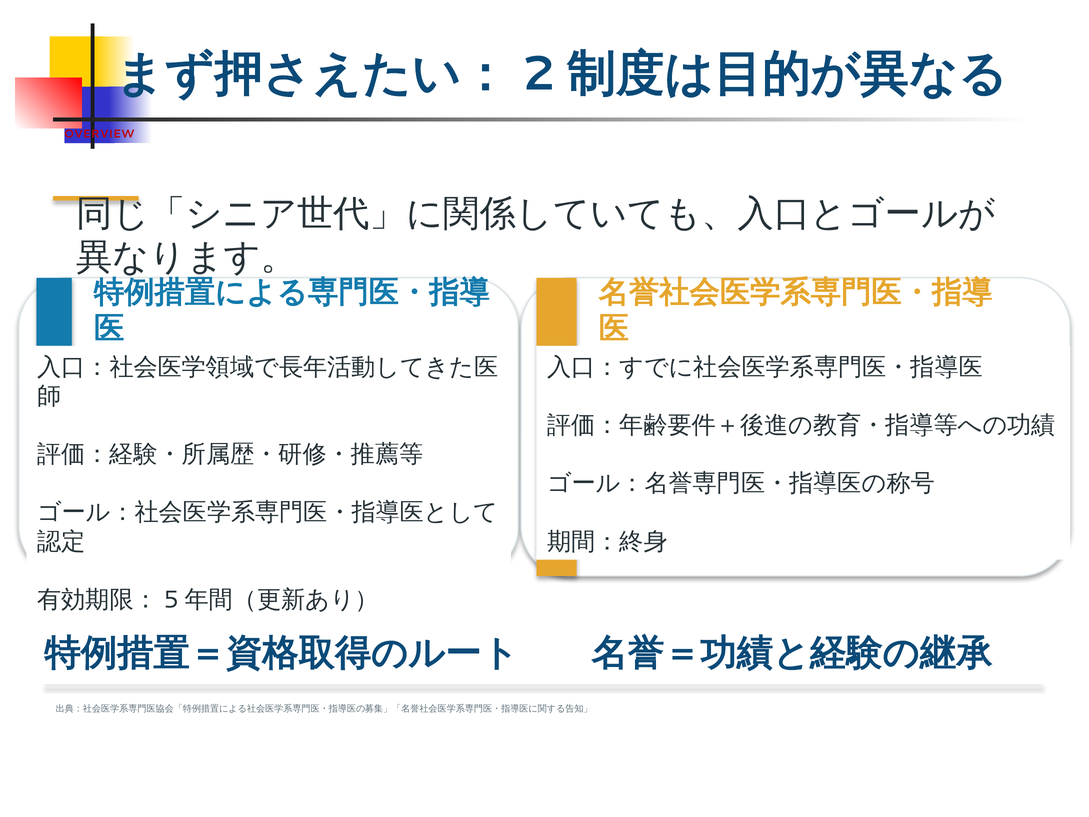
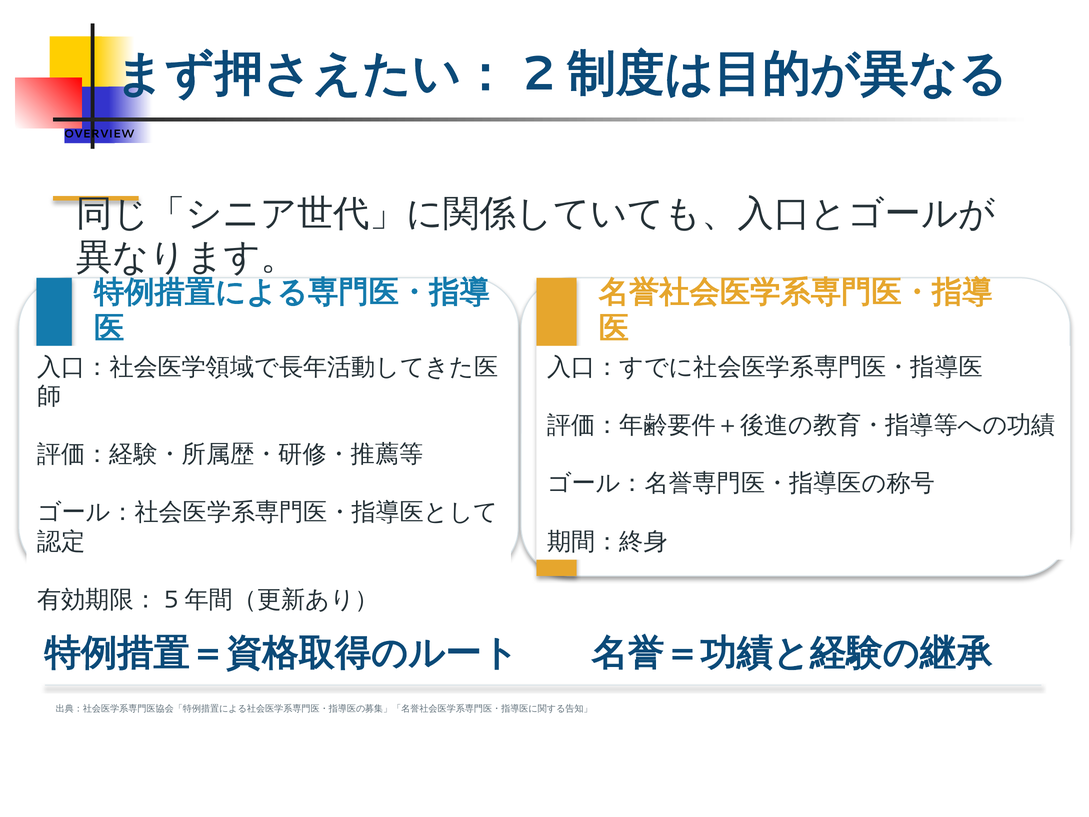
OVERVIEW colour: red -> black (99, 134)
